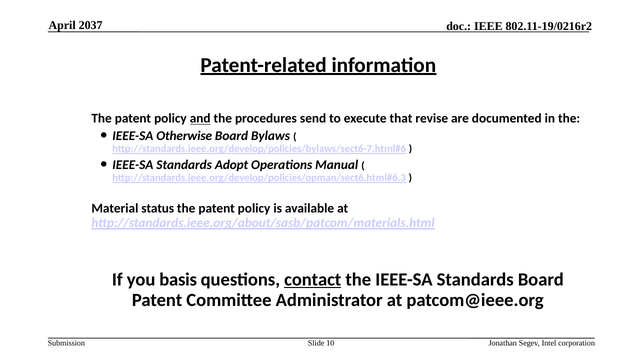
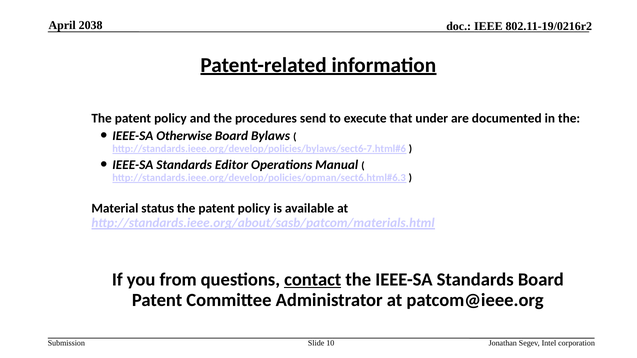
2037: 2037 -> 2038 (91, 25)
and underline: present -> none (200, 119)
revise: revise -> under (432, 119)
Adopt: Adopt -> Editor (232, 165)
basis: basis -> from (178, 280)
